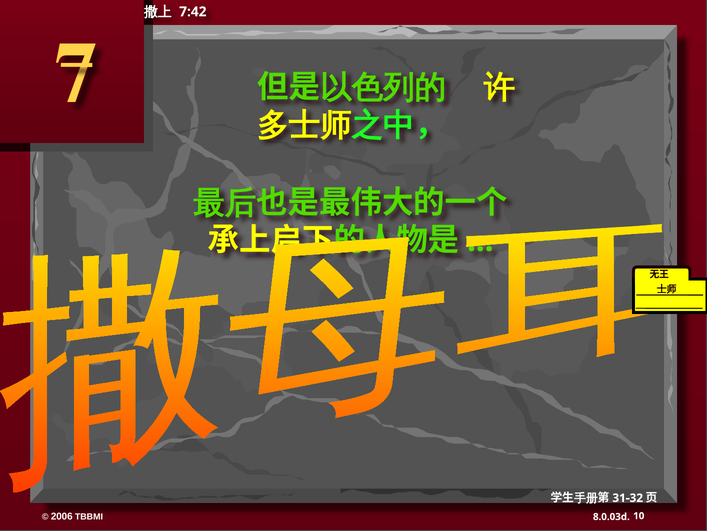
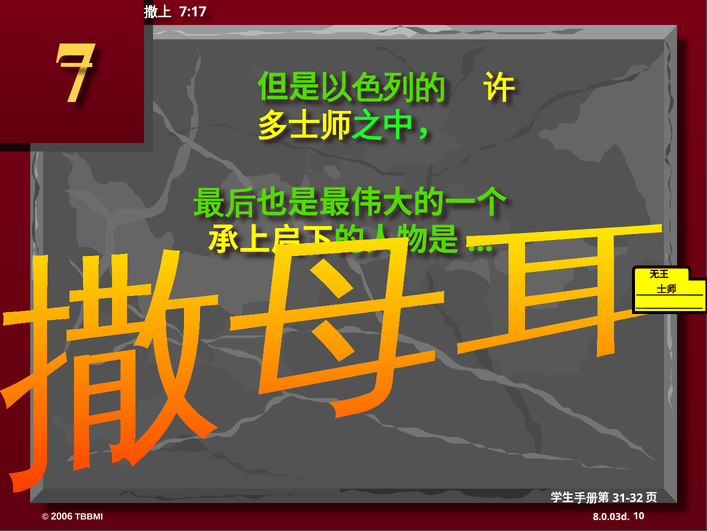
7:42: 7:42 -> 7:17 (193, 12)
